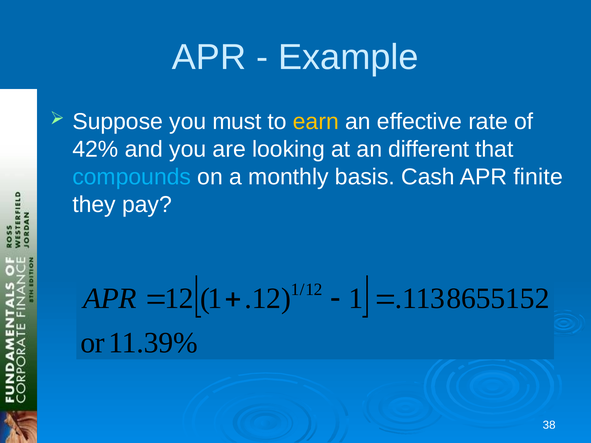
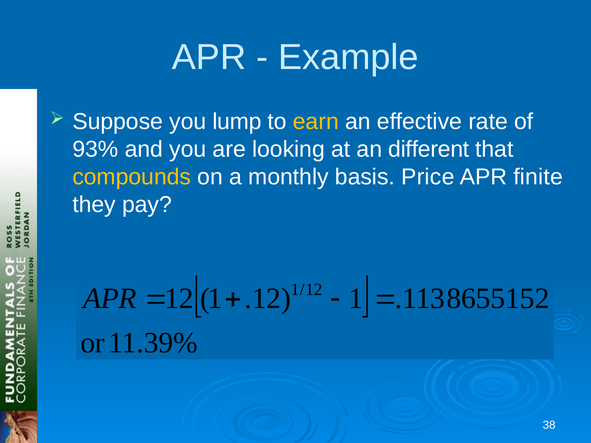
must: must -> lump (237, 122)
42%: 42% -> 93% (95, 149)
compounds colour: light blue -> yellow (132, 177)
Cash: Cash -> Price (428, 177)
